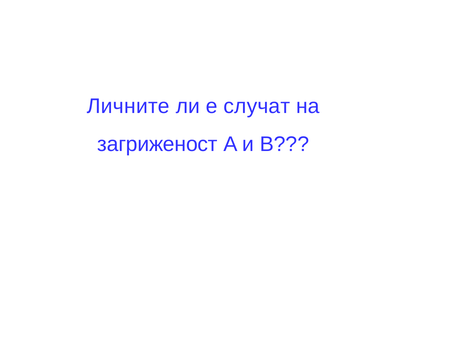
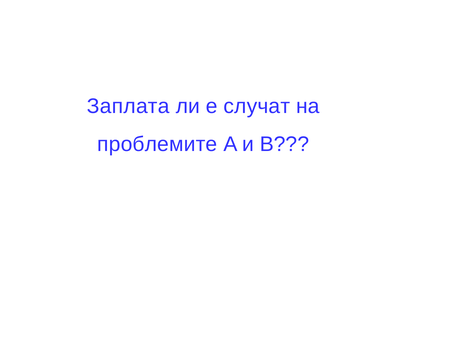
Личните: Личните -> Заплата (128, 106)
загриженост: загриженост -> проблемите (157, 144)
